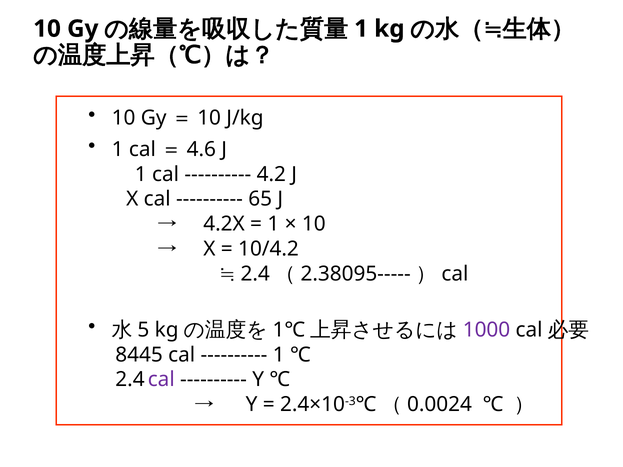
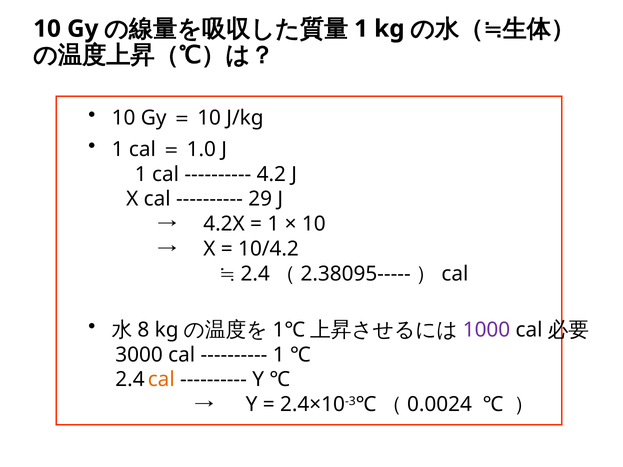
4.6: 4.6 -> 1.0 (201, 149)
65: 65 -> 29 (260, 199)
5: 5 -> 8 (143, 330)
8445: 8445 -> 3000 (139, 355)
cal colour: purple -> orange (161, 380)
